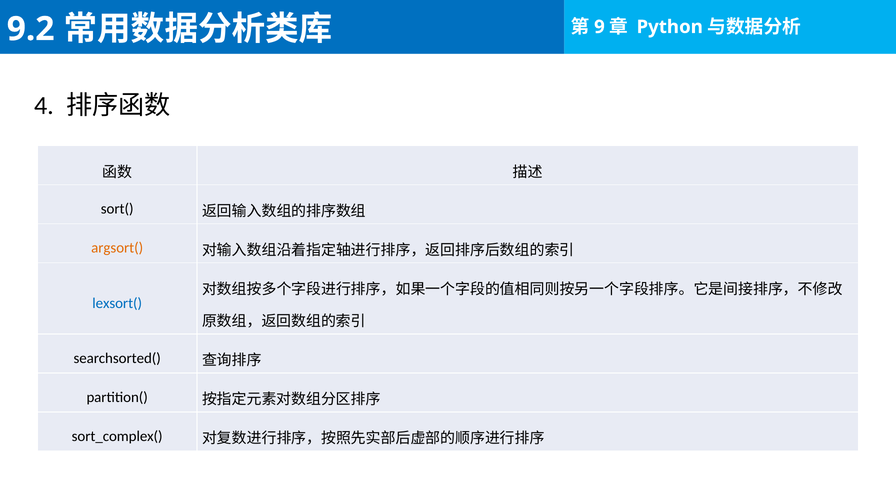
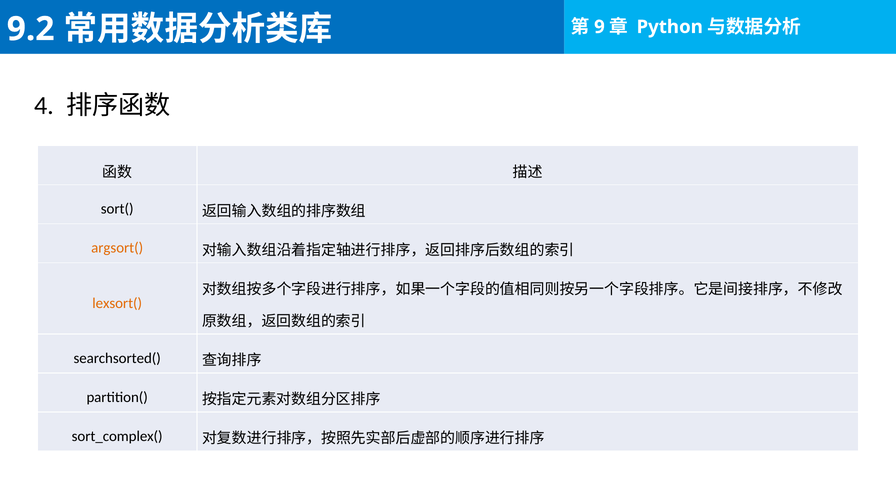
lexsort( colour: blue -> orange (117, 303)
